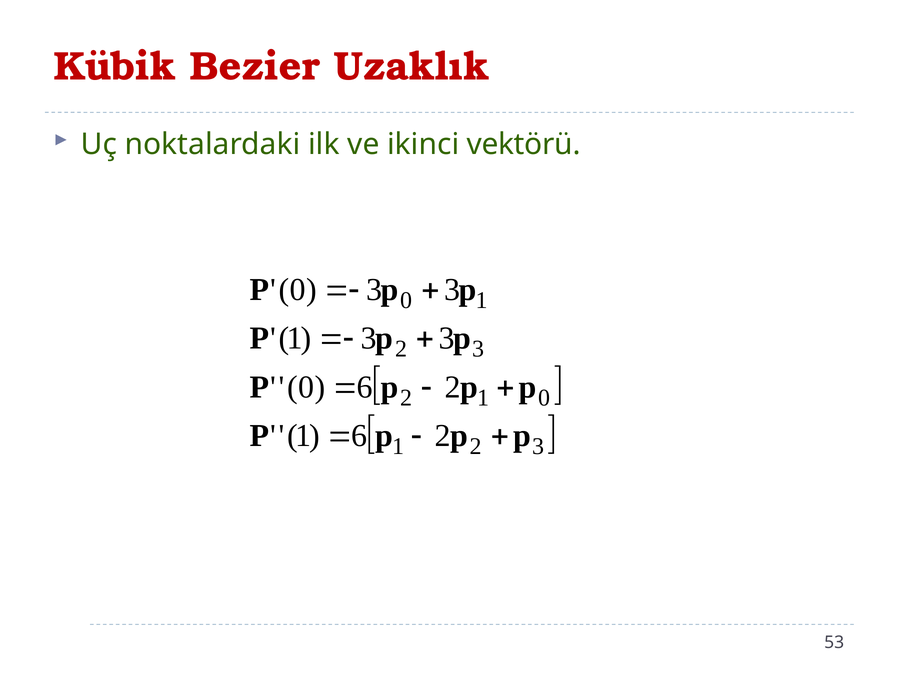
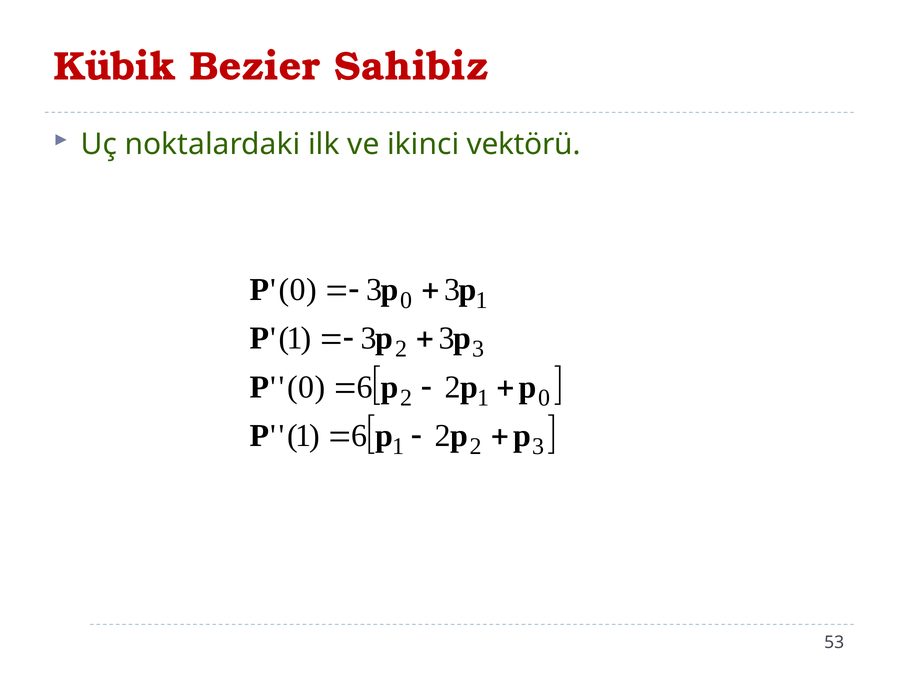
Uzaklık: Uzaklık -> Sahibiz (412, 66)
